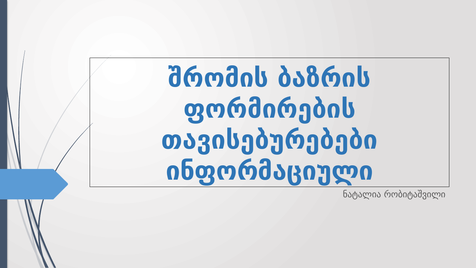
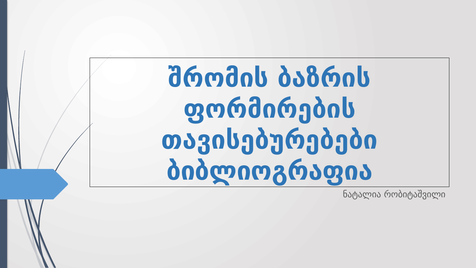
ინფორმაციული: ინფორმაციული -> ბიბლიოგრაფია (270, 171)
